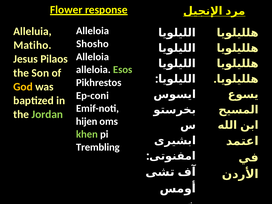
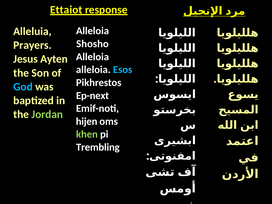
Flower: Flower -> Ettaiot (66, 10)
Matiho: Matiho -> Prayers (33, 45)
Pilaos: Pilaos -> Ayten (54, 59)
Esos colour: light green -> light blue (123, 70)
God colour: yellow -> light blue (23, 87)
Ep-coni: Ep-coni -> Ep-next (93, 96)
